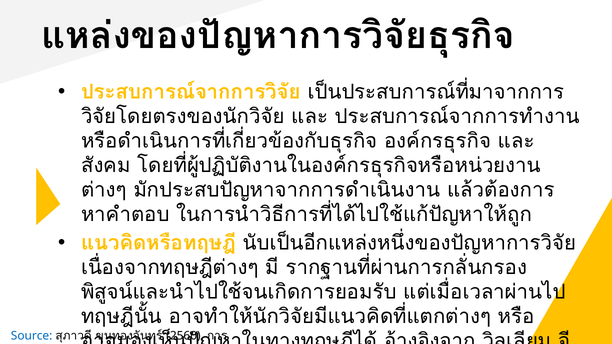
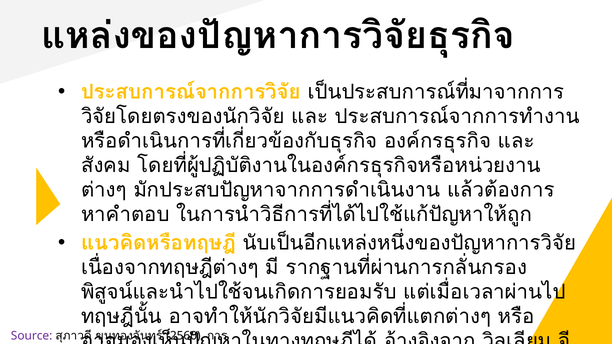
Source colour: blue -> purple (32, 336)
